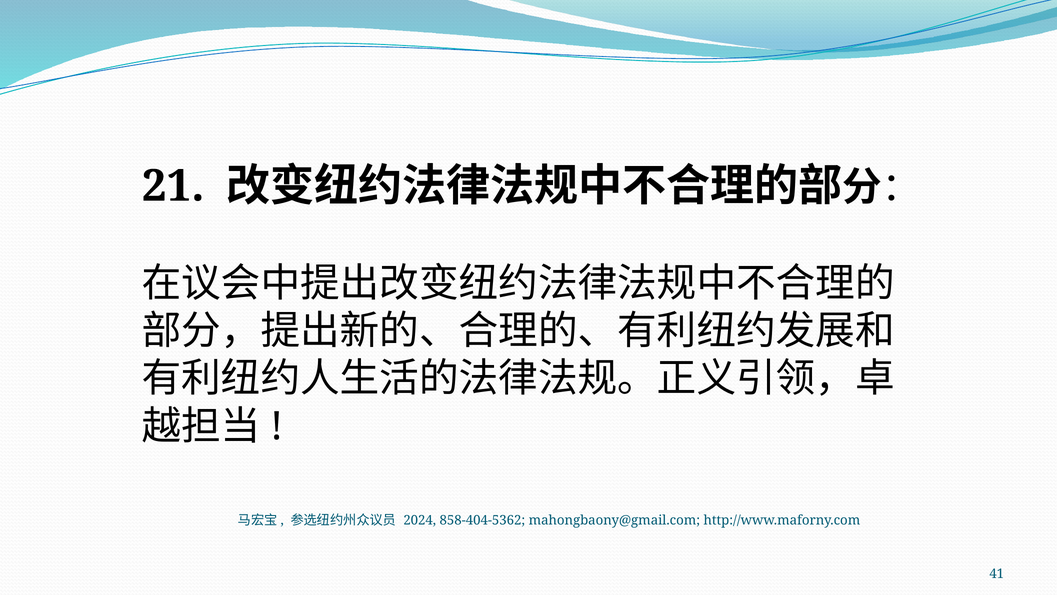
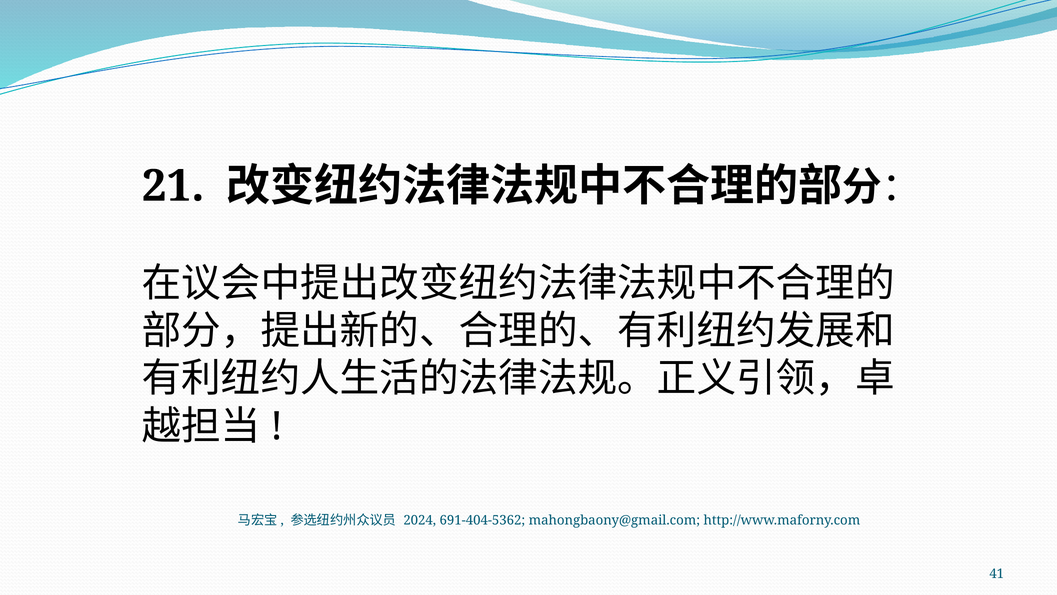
858-404-5362: 858-404-5362 -> 691-404-5362 (482, 520)
